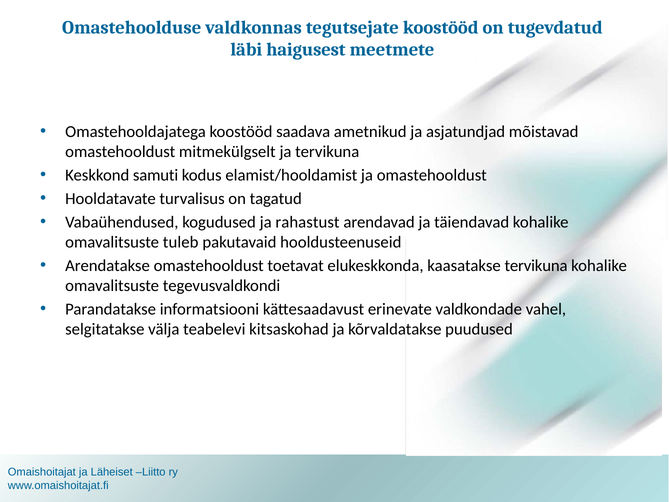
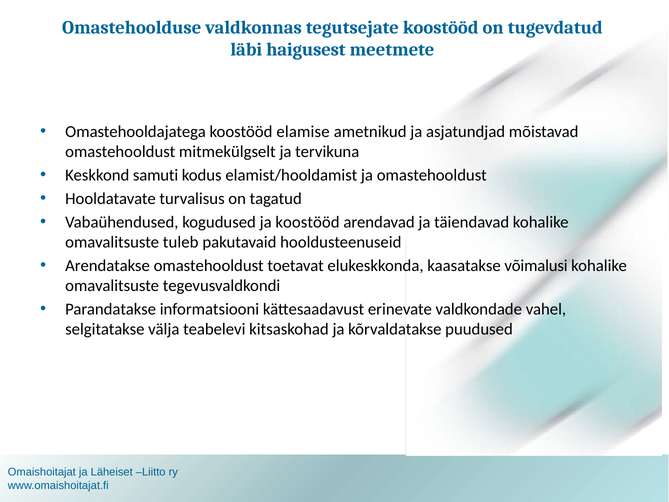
saadava: saadava -> elamise (303, 132)
ja rahastust: rahastust -> koostööd (308, 222)
kaasatakse tervikuna: tervikuna -> võimalusi (536, 265)
